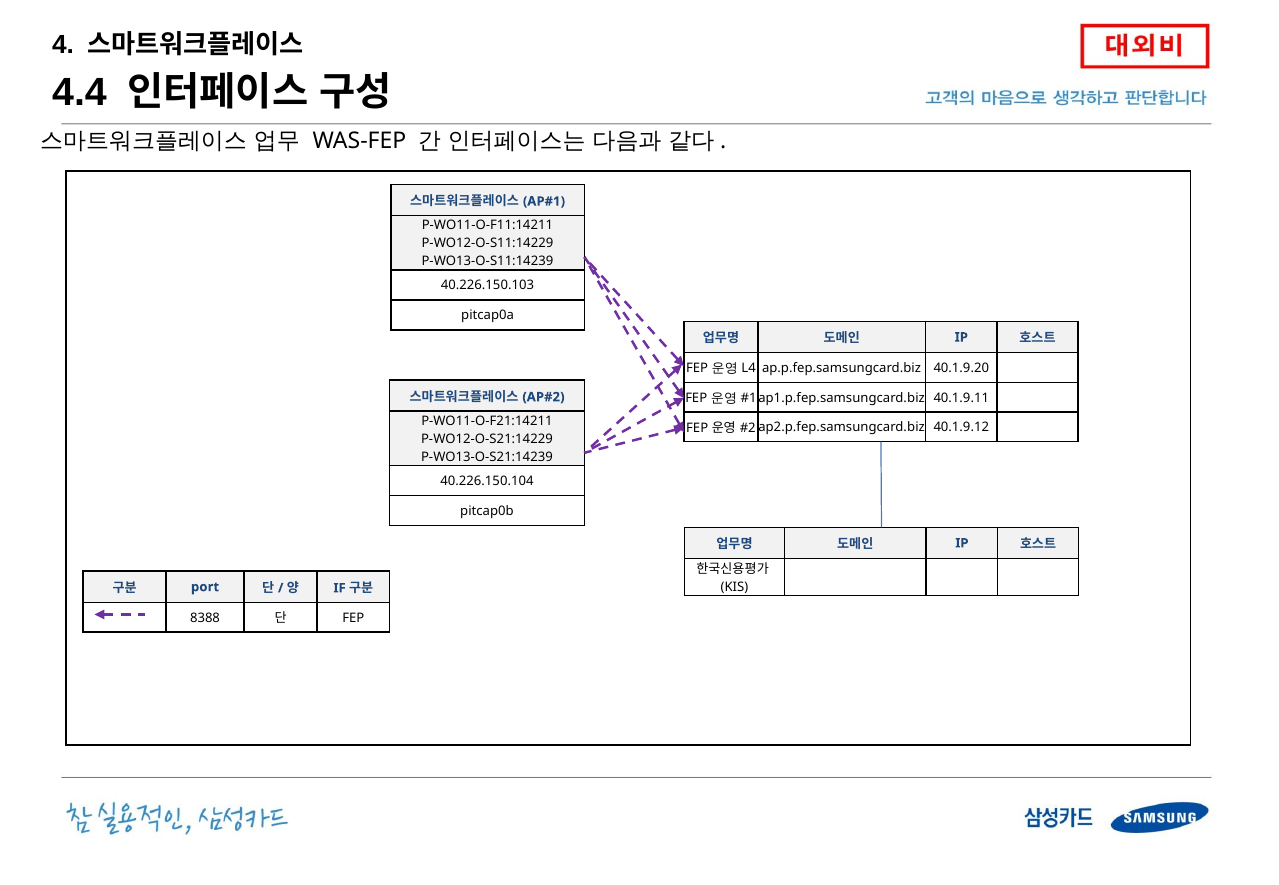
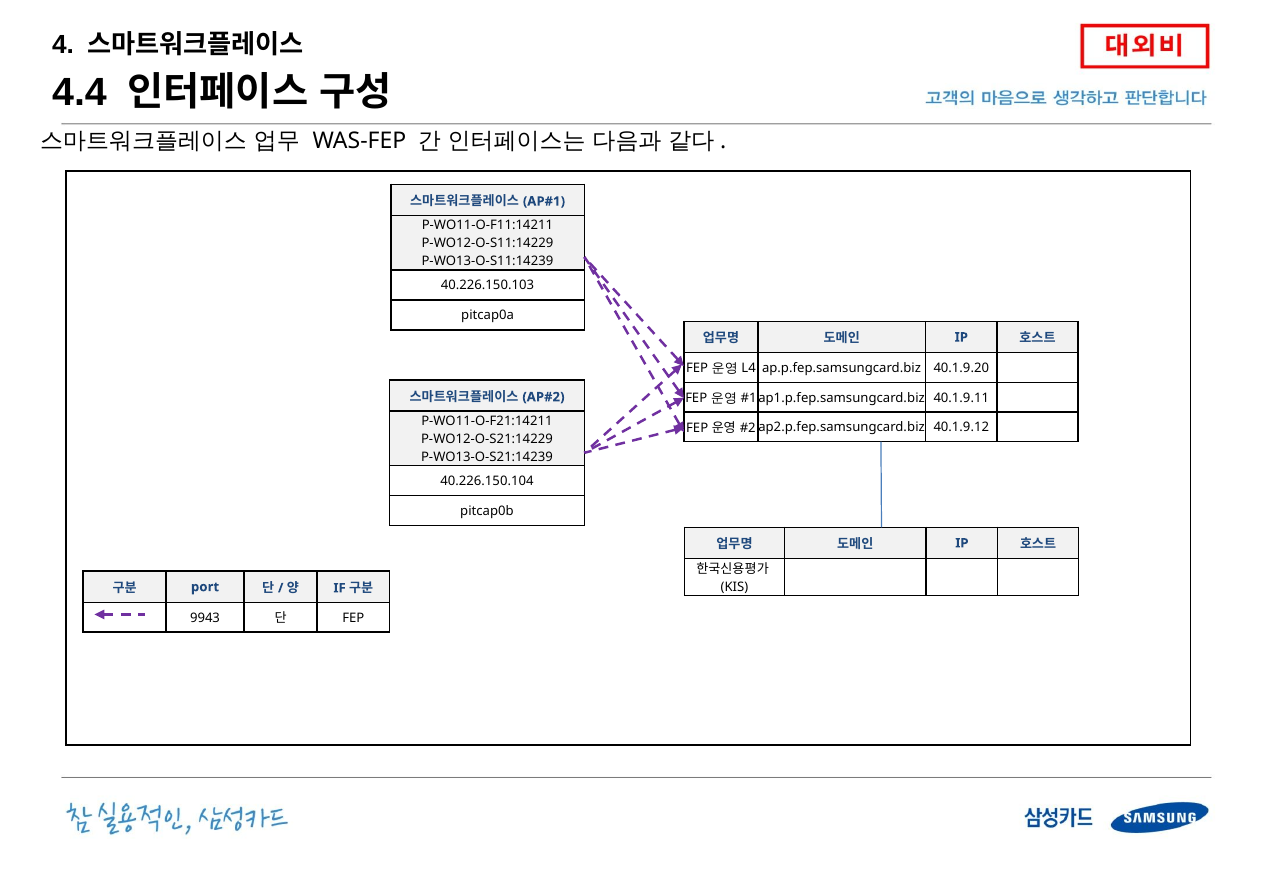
8388: 8388 -> 9943 (205, 618)
